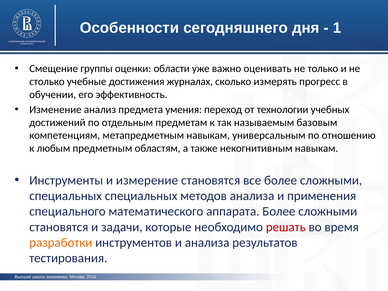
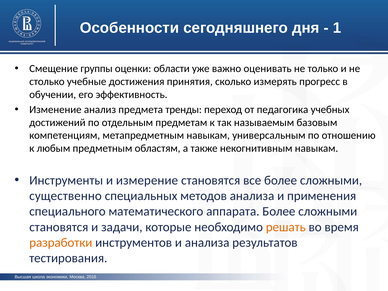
журналах: журналах -> принятия (190, 82)
умения: умения -> тренды (184, 110)
технологии: технологии -> педагогика (283, 110)
специальных: специальных -> существенно (66, 196)
решать colour: red -> orange (286, 227)
